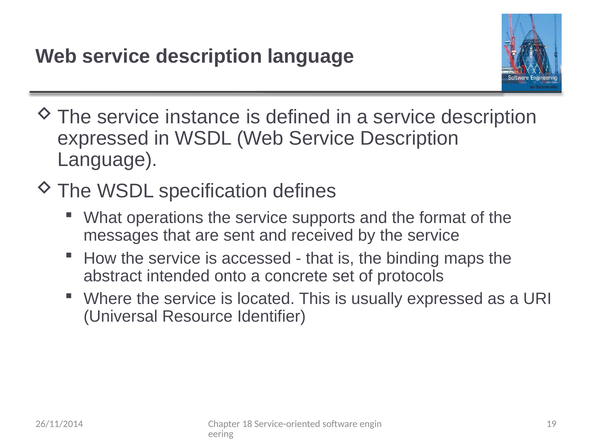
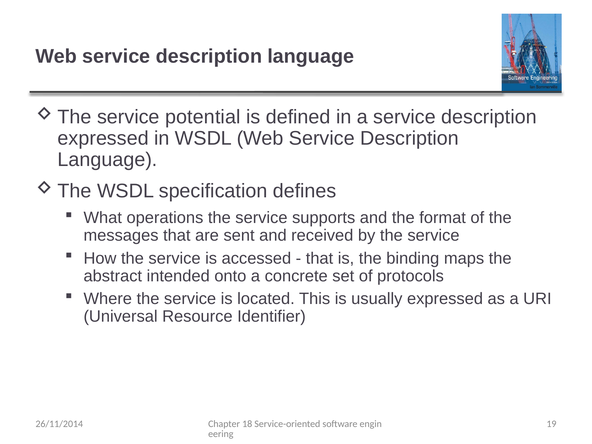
instance: instance -> potential (203, 117)
